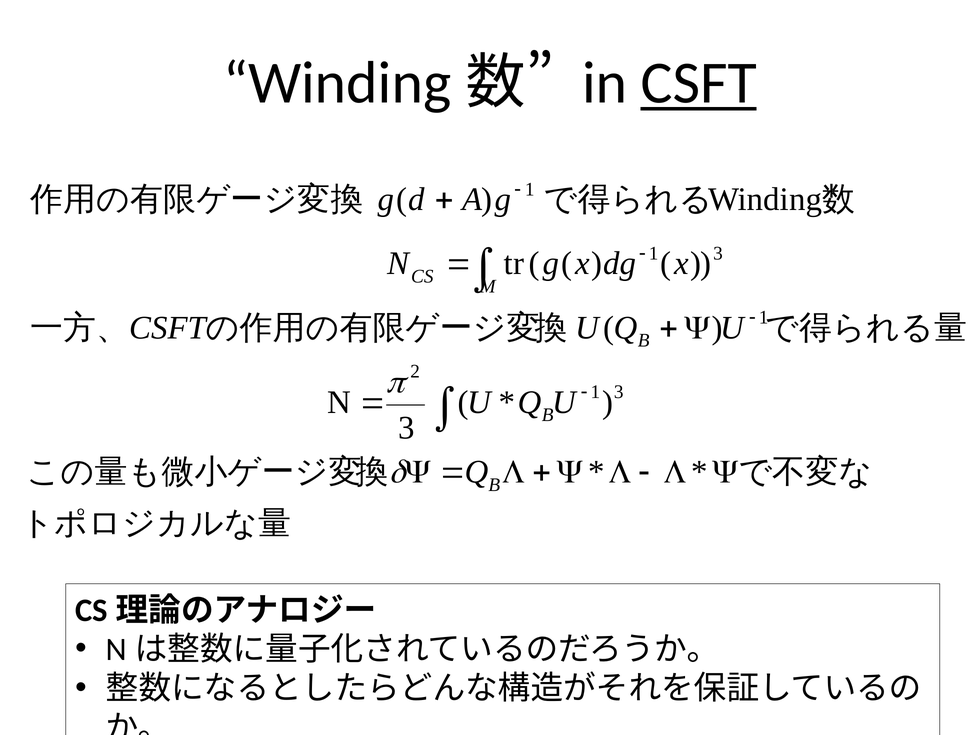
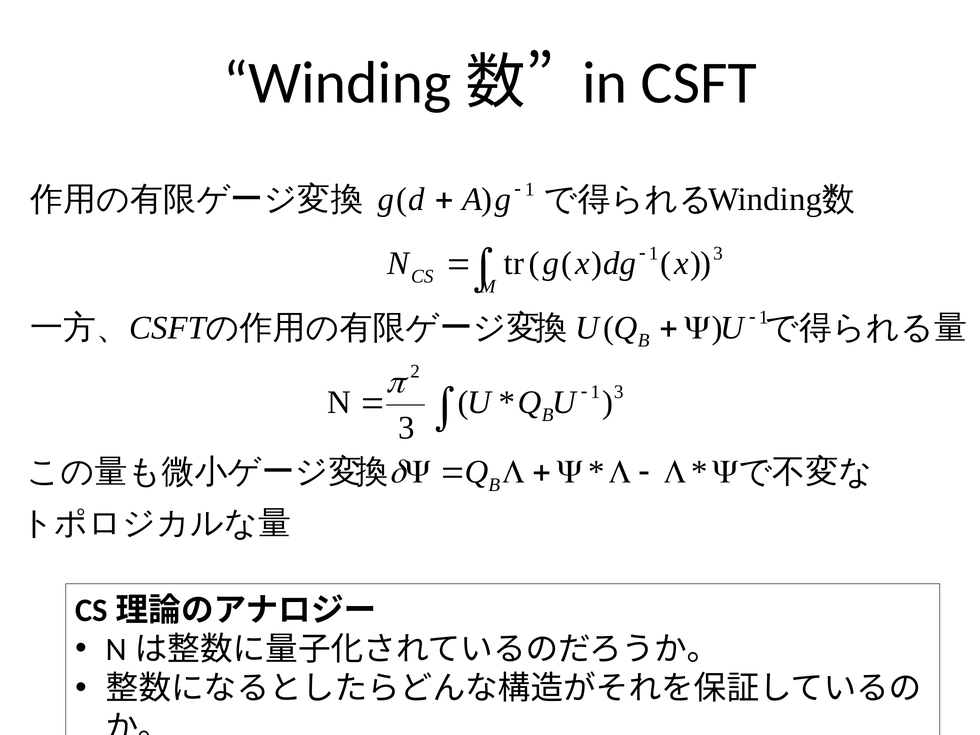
CSFT underline: present -> none (699, 83)
